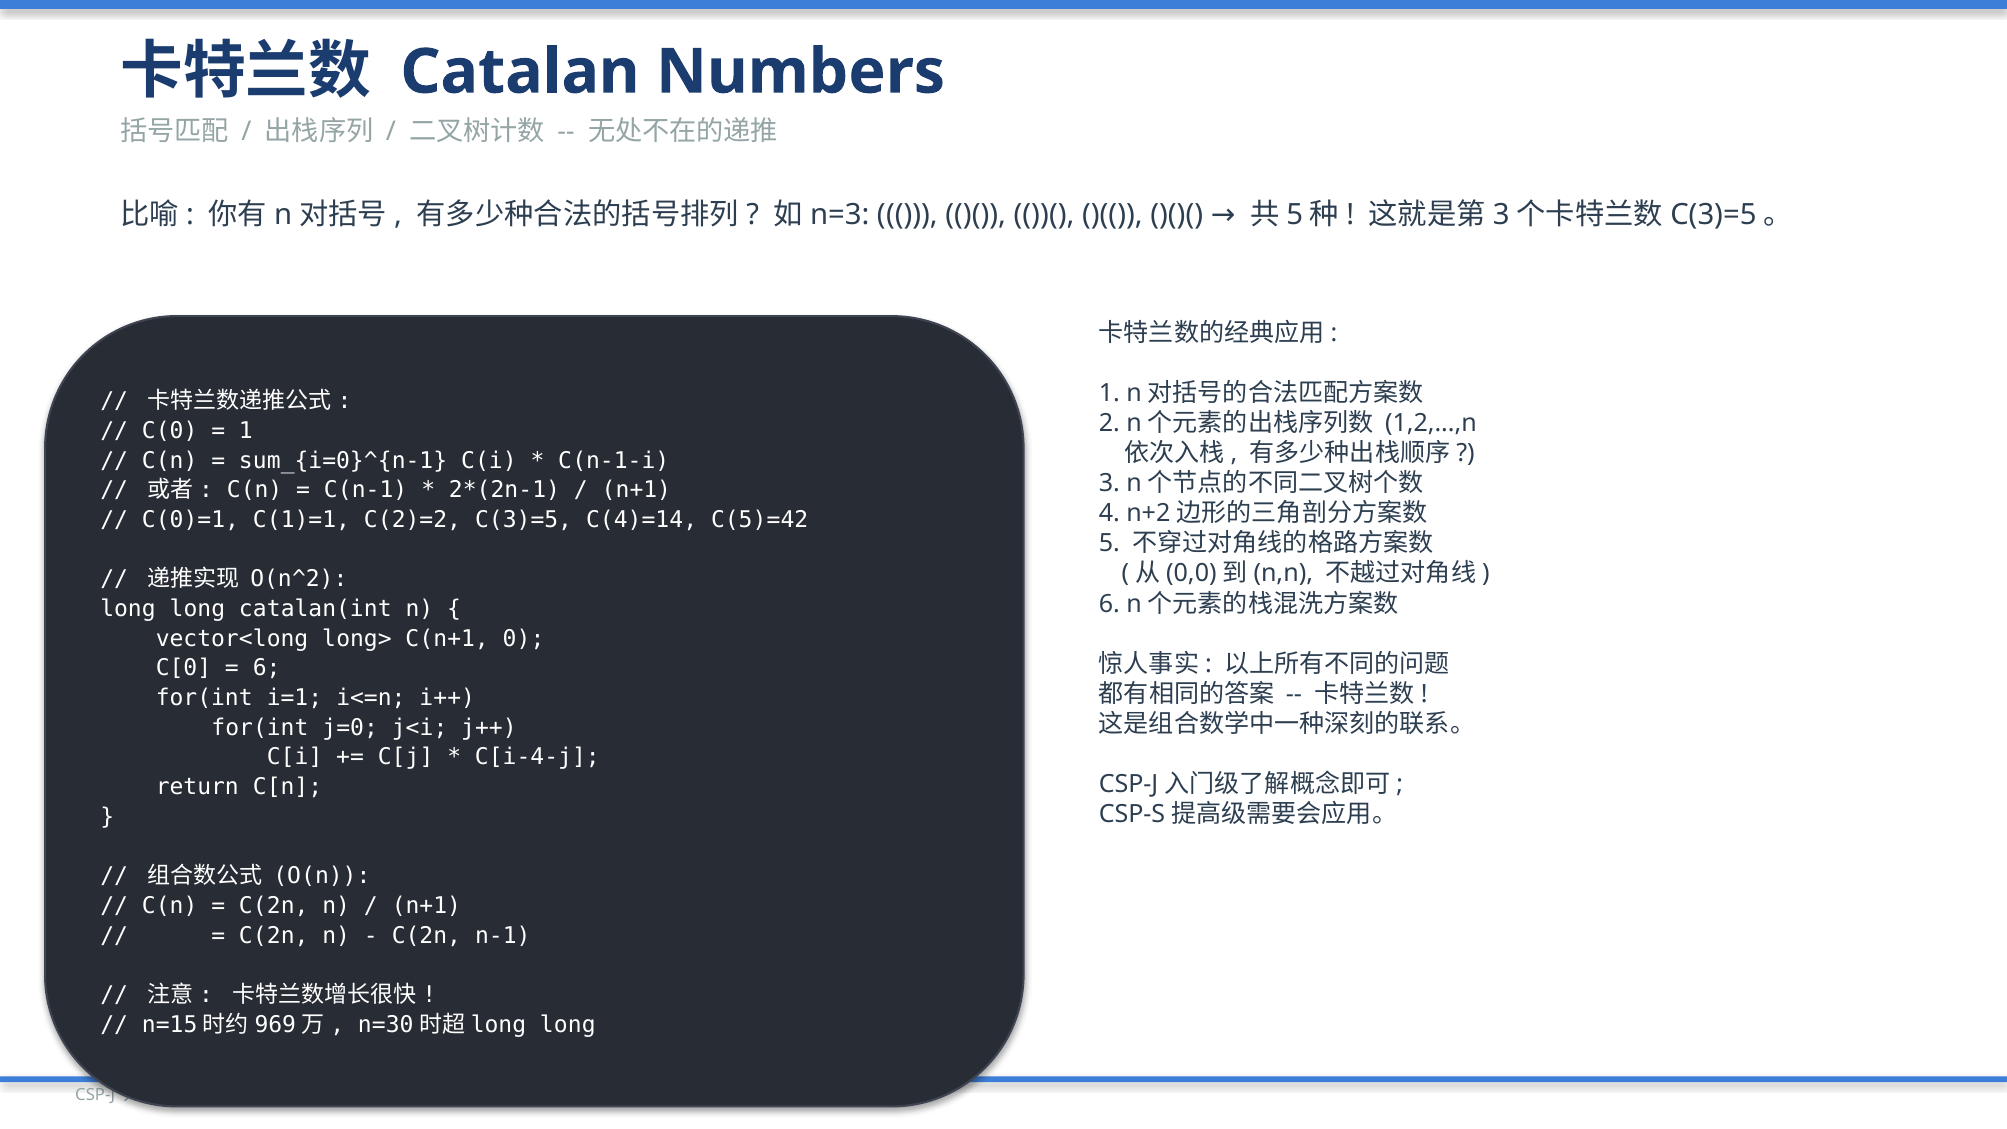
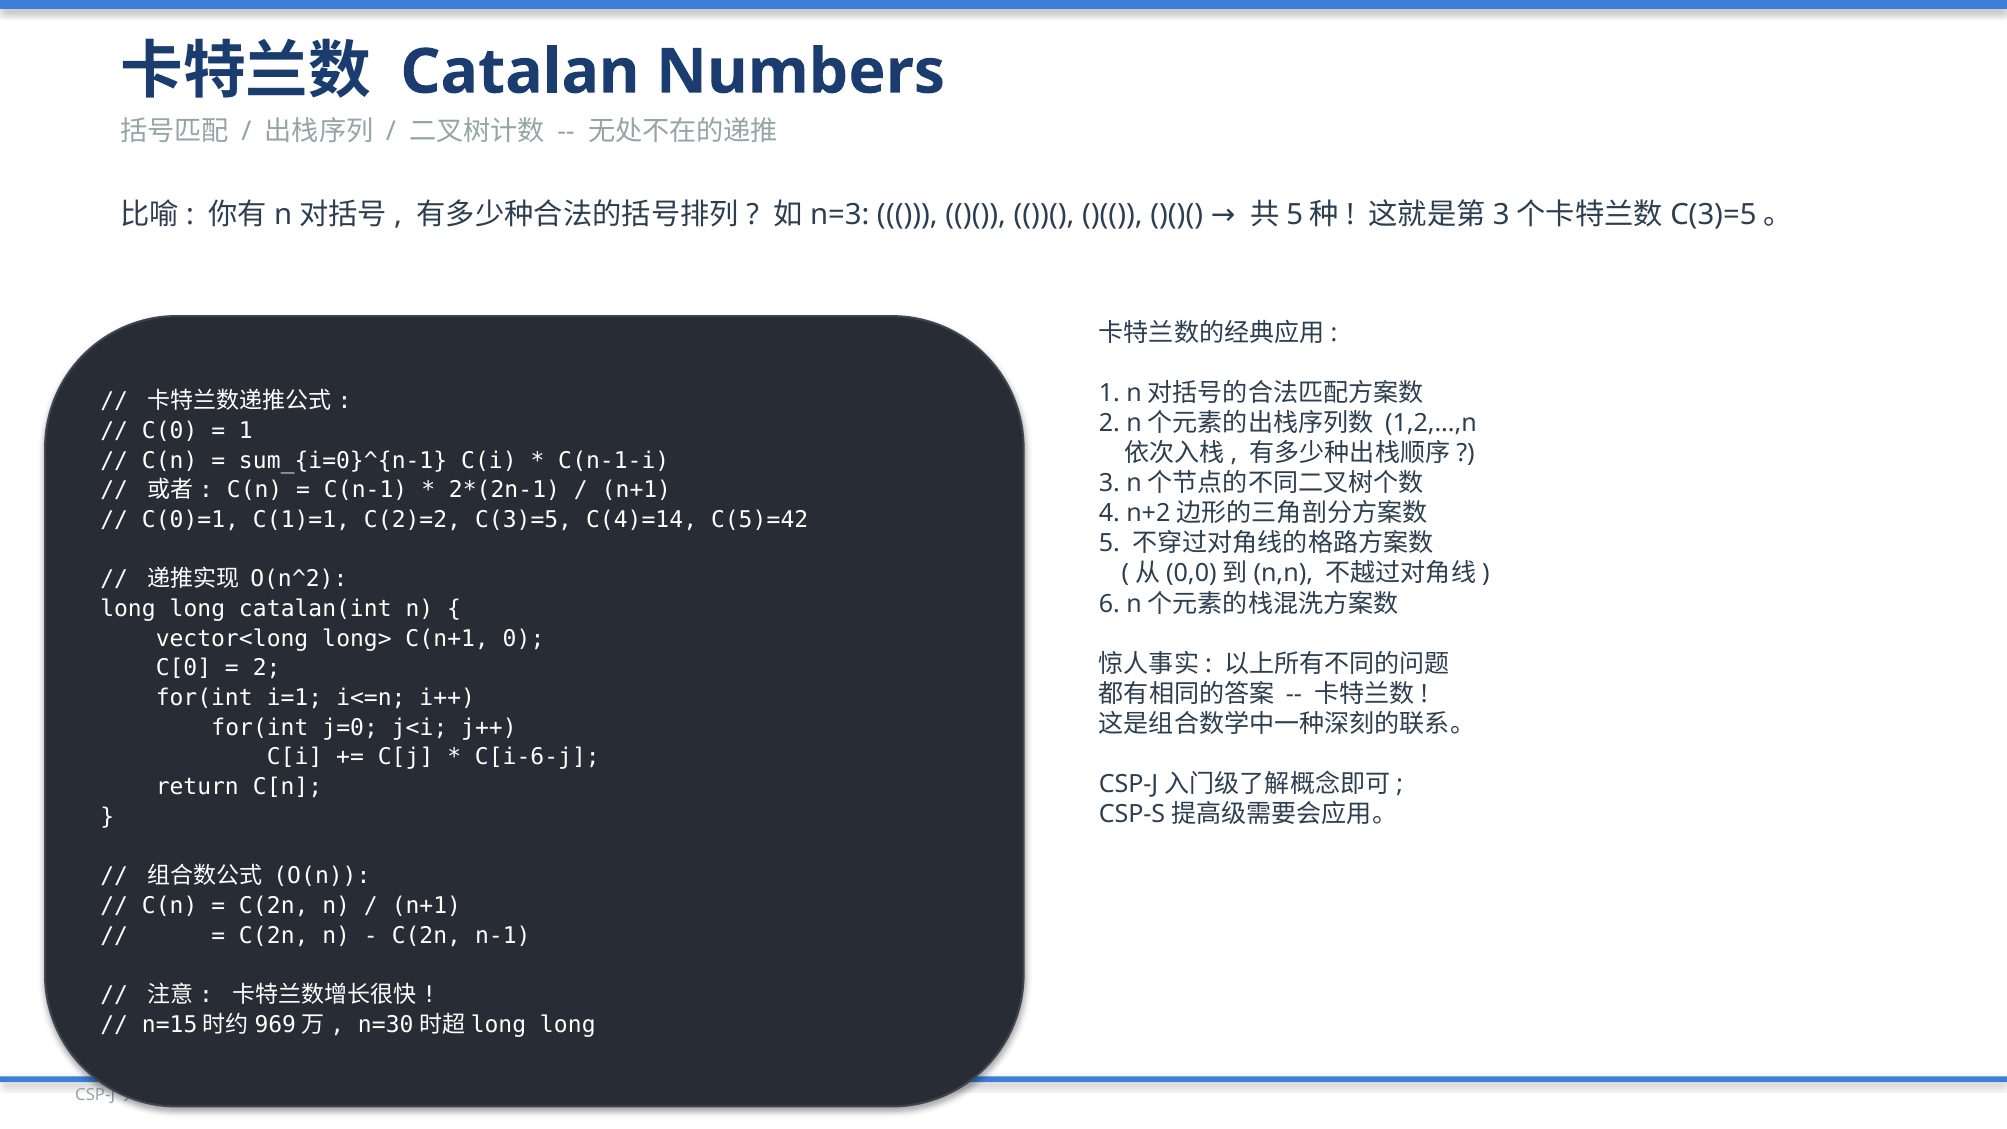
6: 6 -> 2 (267, 668)
C[i-4-j: C[i-4-j -> C[i-6-j (537, 757)
